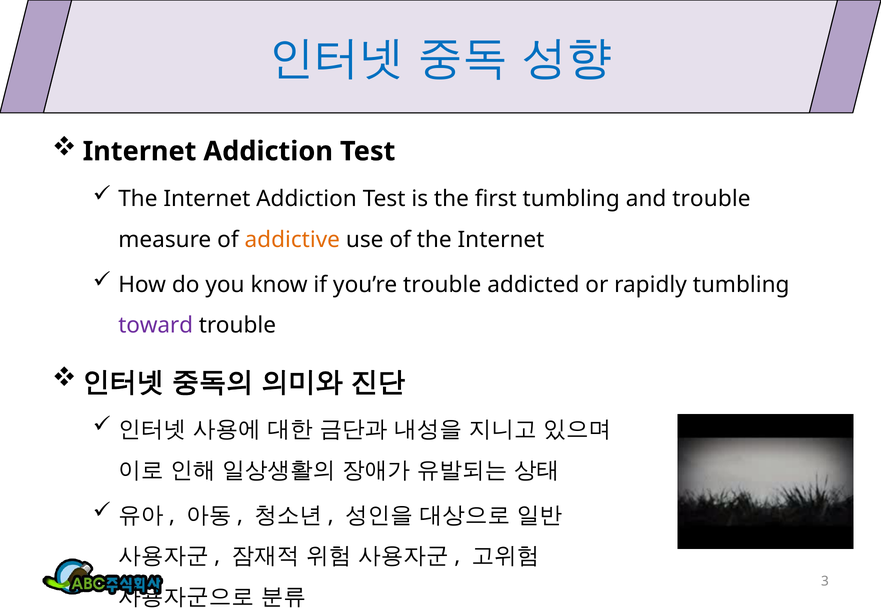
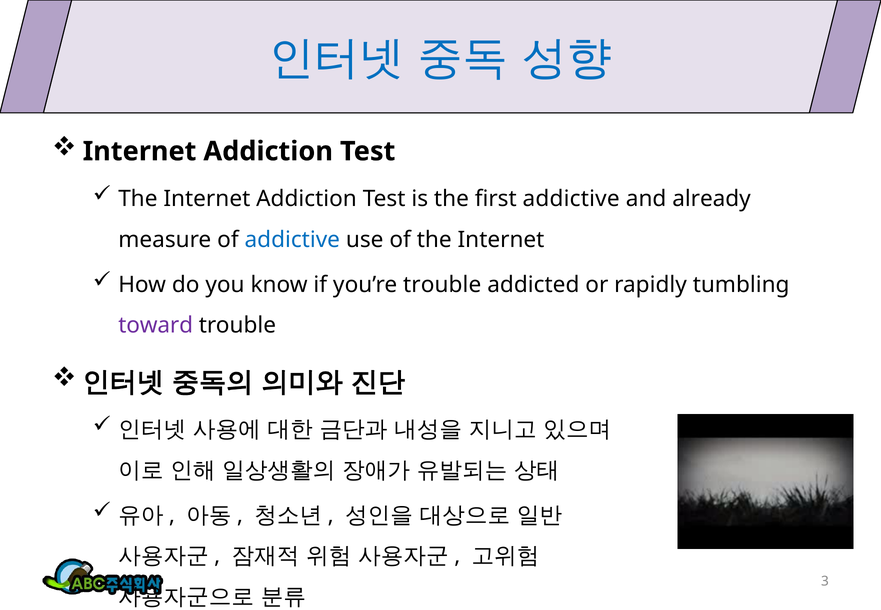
first tumbling: tumbling -> addictive (571, 199)
and trouble: trouble -> already (712, 199)
addictive colour: orange -> blue (292, 240)
